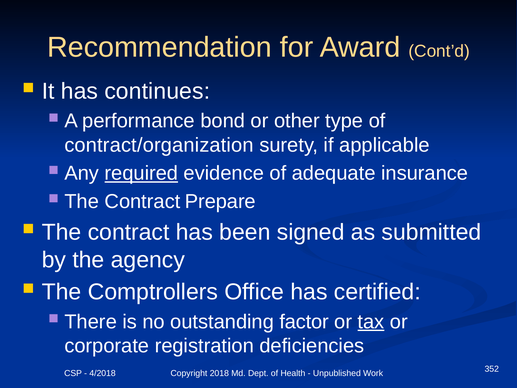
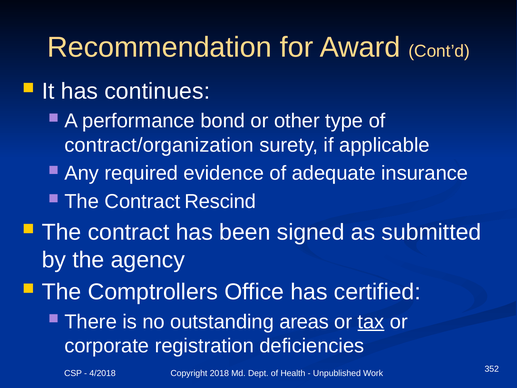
required underline: present -> none (141, 173)
Prepare: Prepare -> Rescind (220, 201)
factor: factor -> areas (304, 321)
